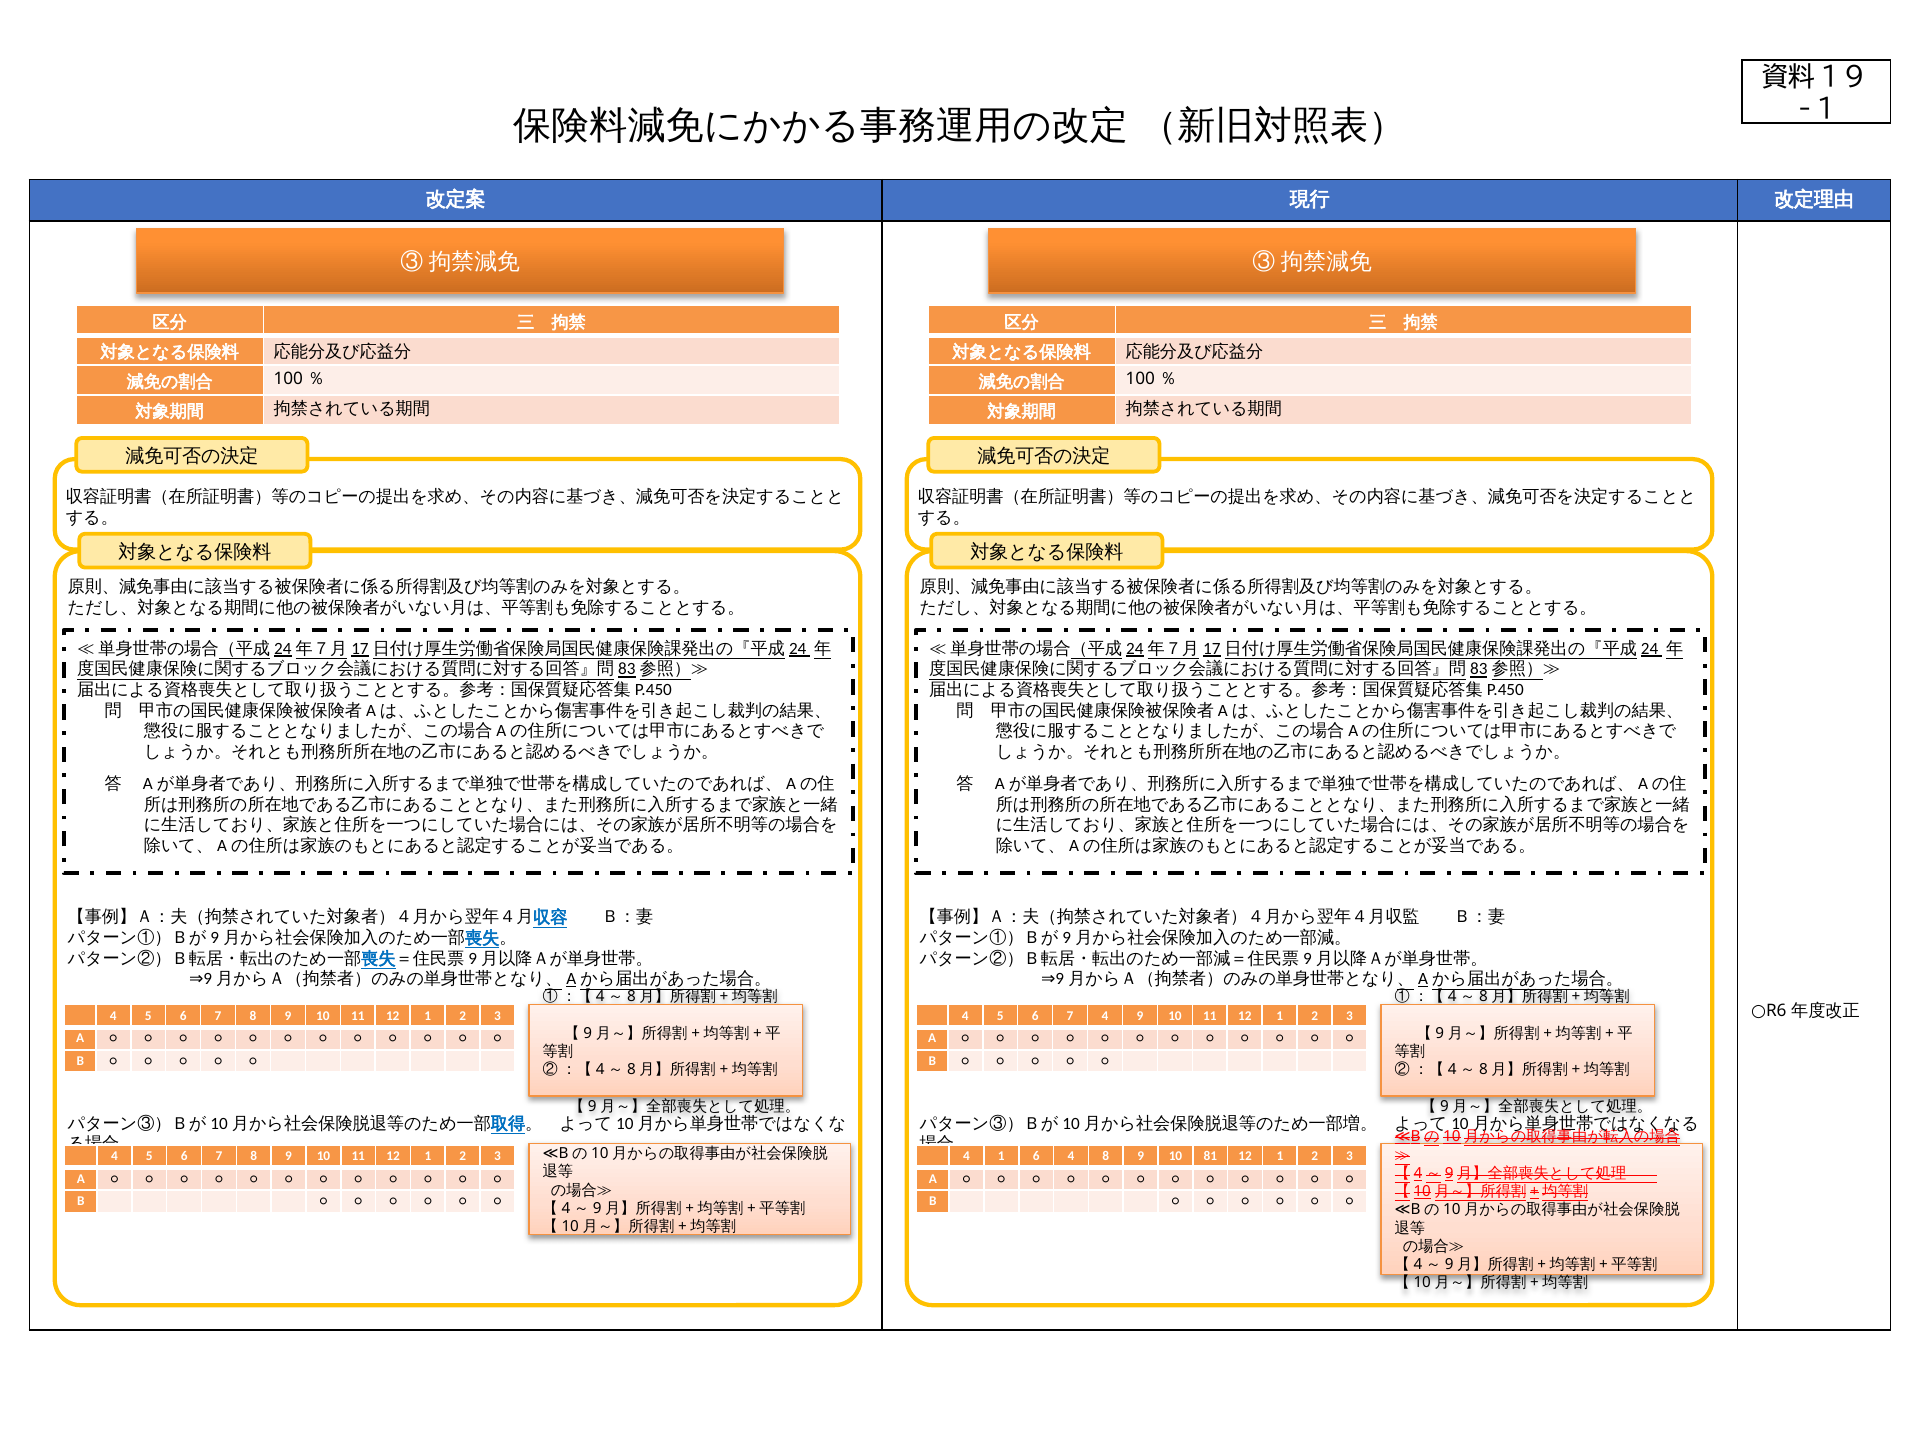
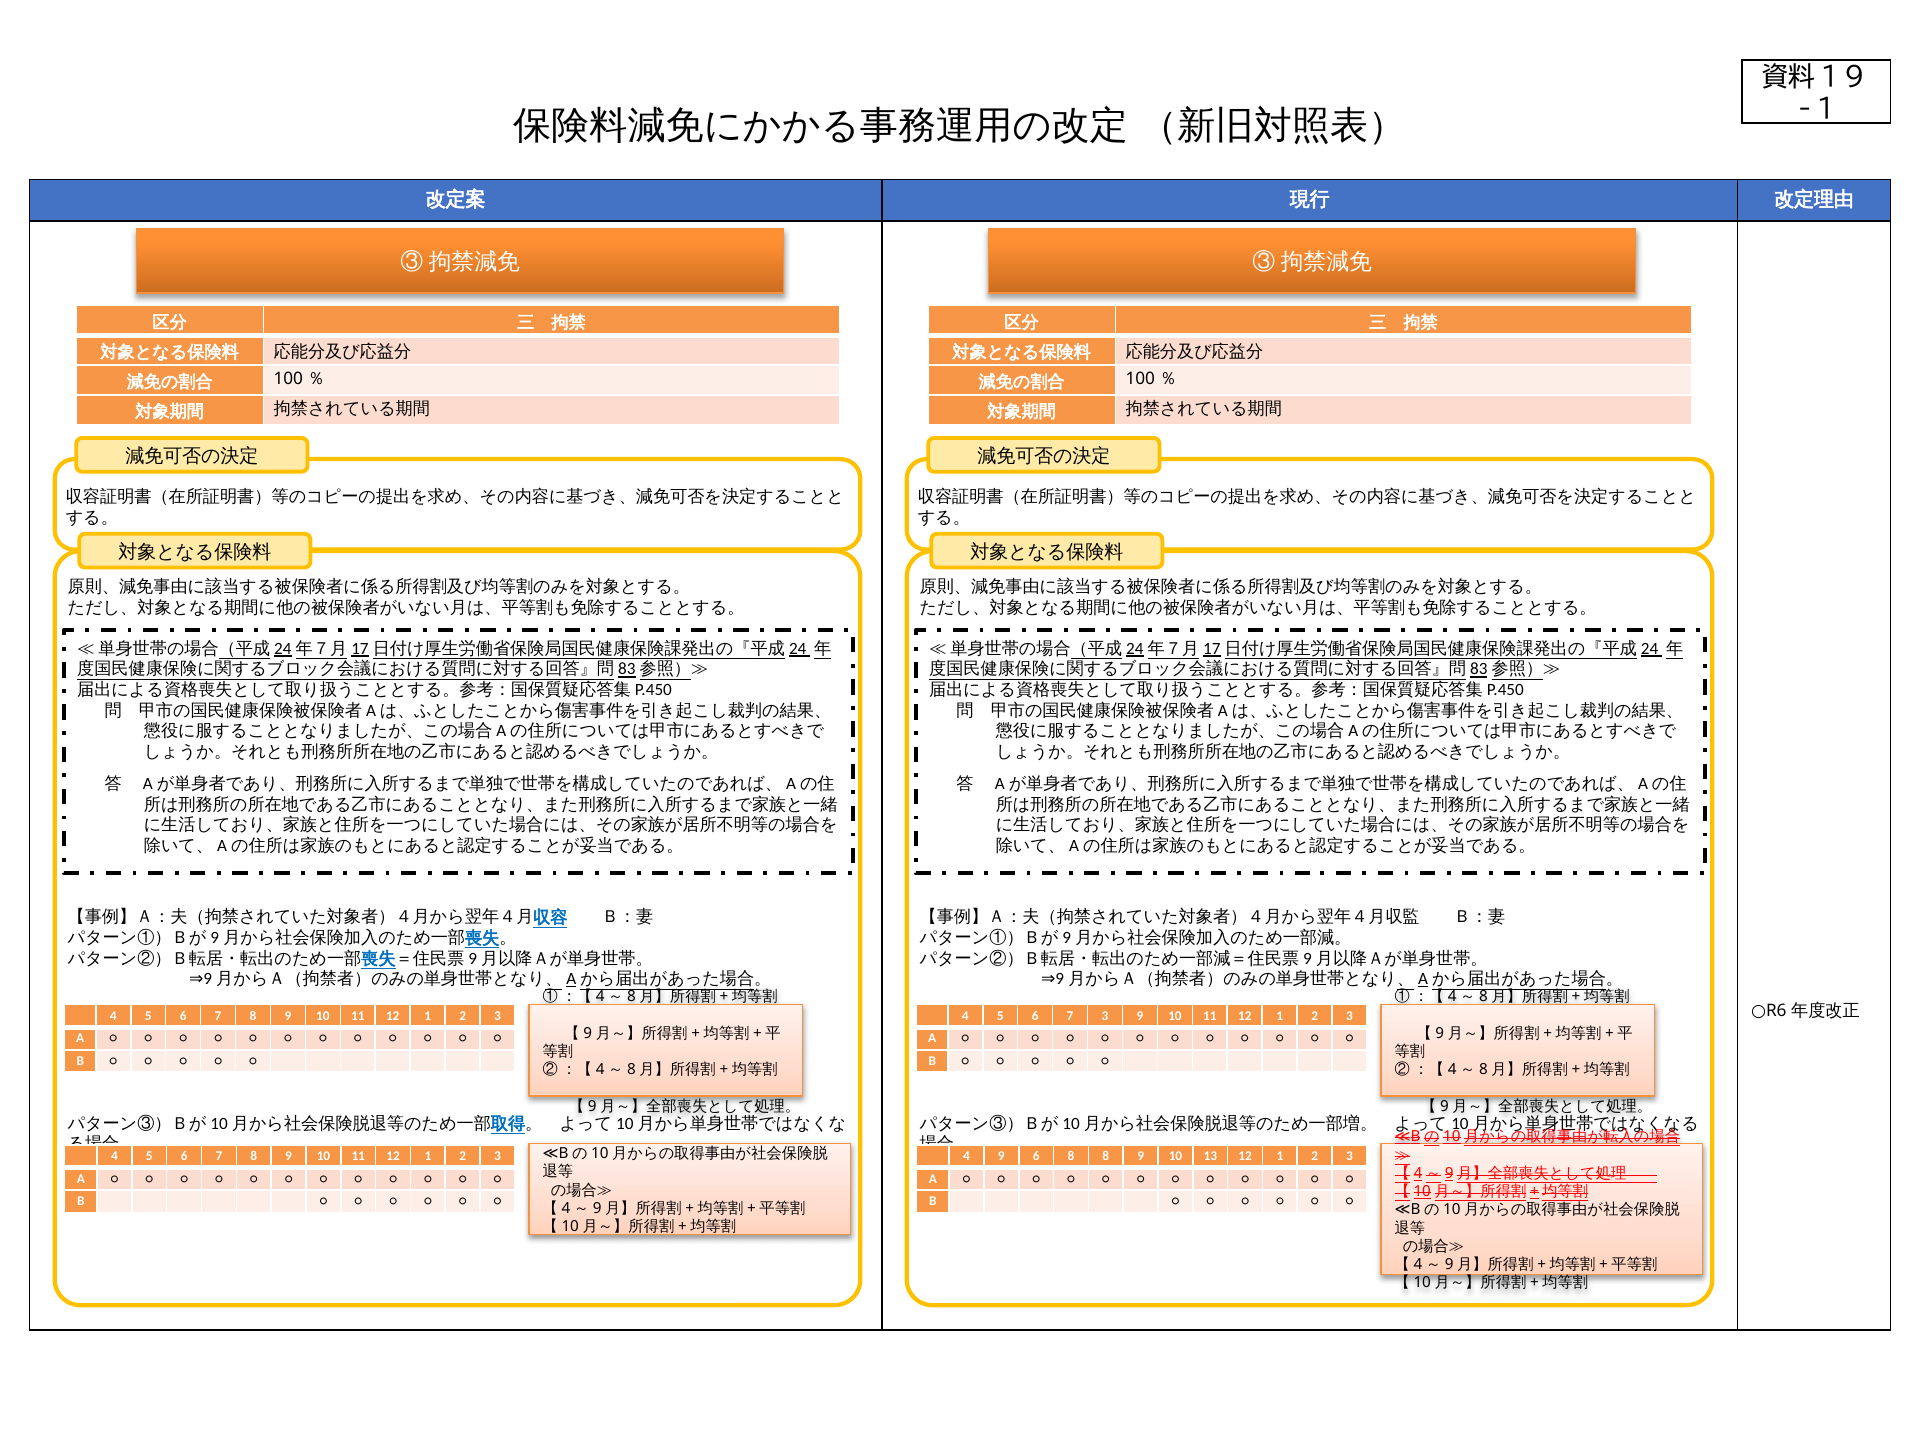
7 4: 4 -> 3 (1105, 1016)
4 1: 1 -> 9 (1001, 1156)
6 4: 4 -> 8 (1071, 1156)
81: 81 -> 13 (1210, 1156)
